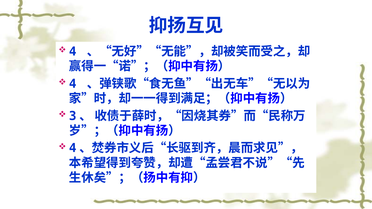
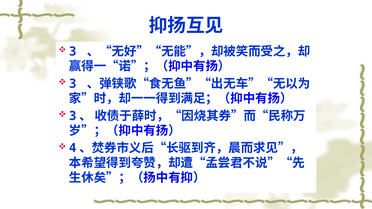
4: 4 -> 3 (73, 52)
4: 4 -> 3 (73, 84)
